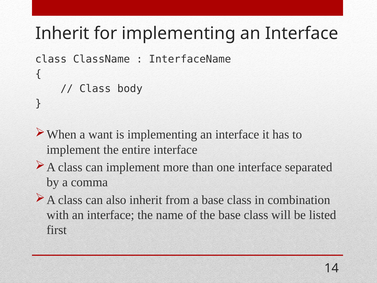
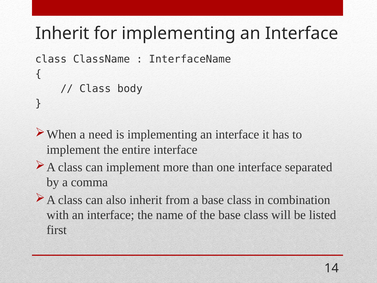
want: want -> need (100, 134)
